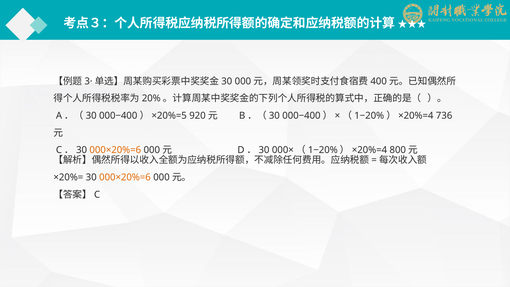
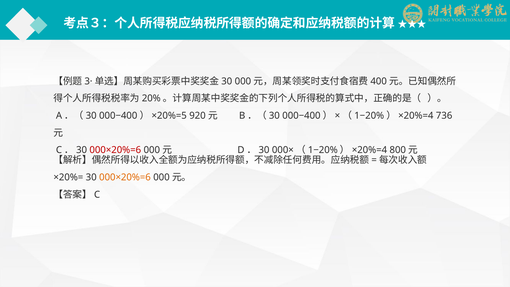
000×20%=6 colour: orange -> red (115, 150)
